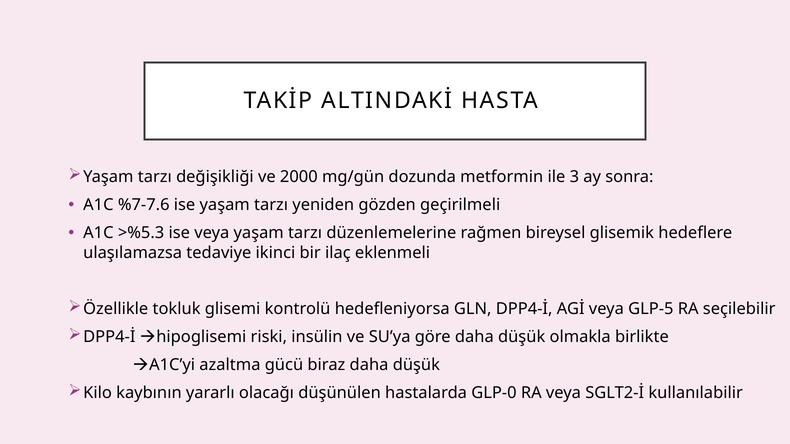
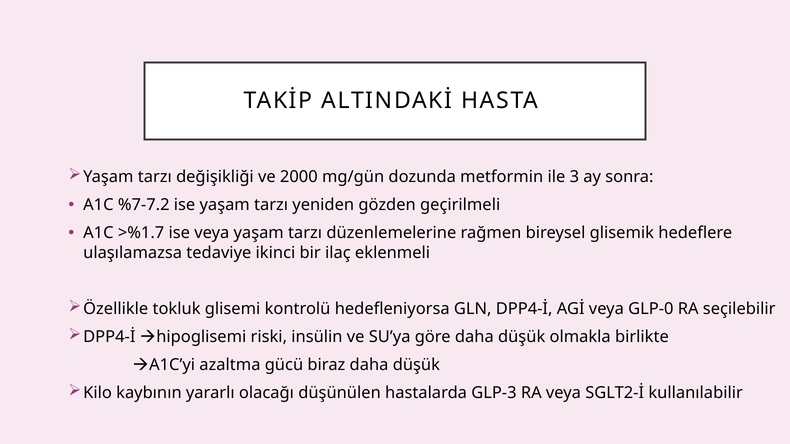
%7-7.6: %7-7.6 -> %7-7.2 (144, 205)
>%5.3: >%5.3 -> >%1.7 (141, 233)
GLP-5: GLP-5 -> GLP-0 (651, 309)
GLP-0: GLP-0 -> GLP-3 (494, 393)
